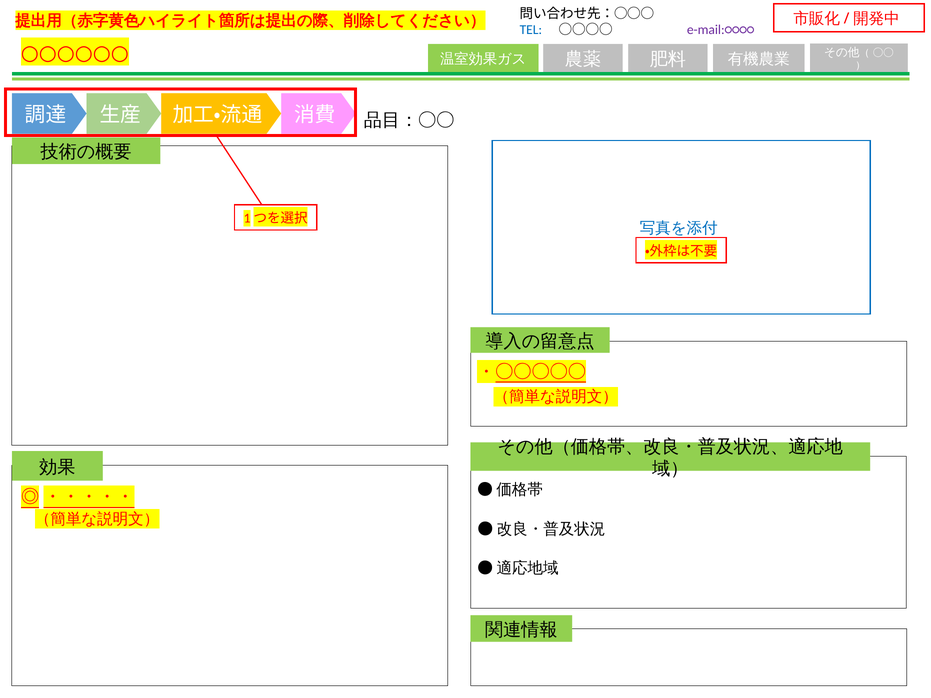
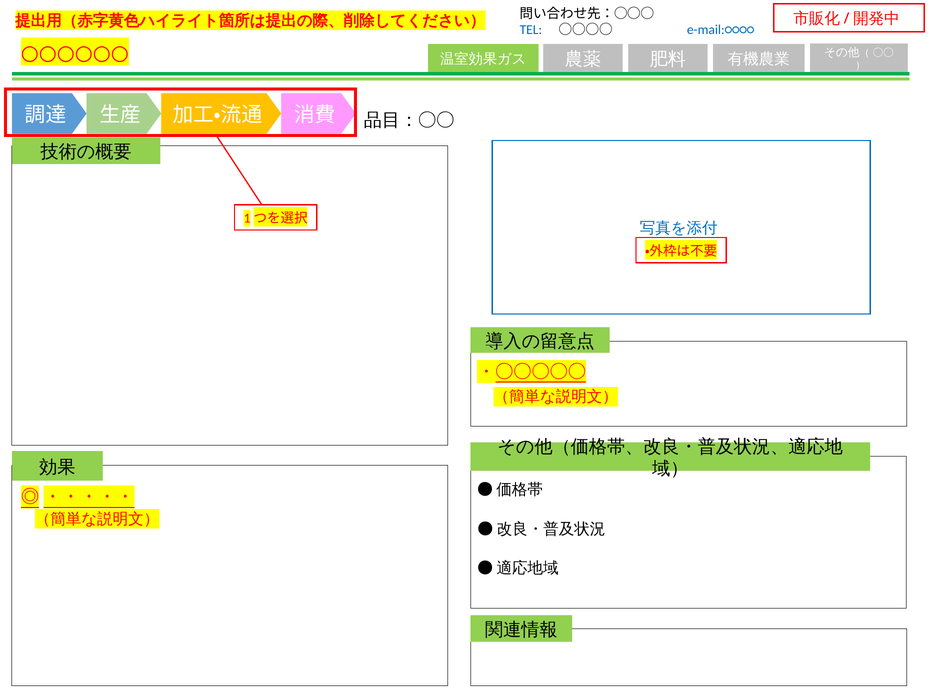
e-mail:○○○○ colour: purple -> blue (721, 30)
